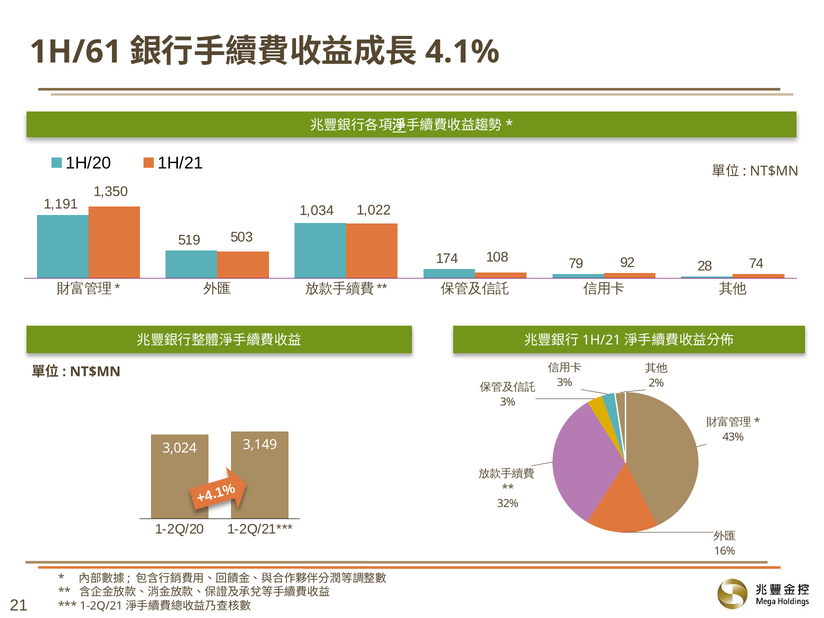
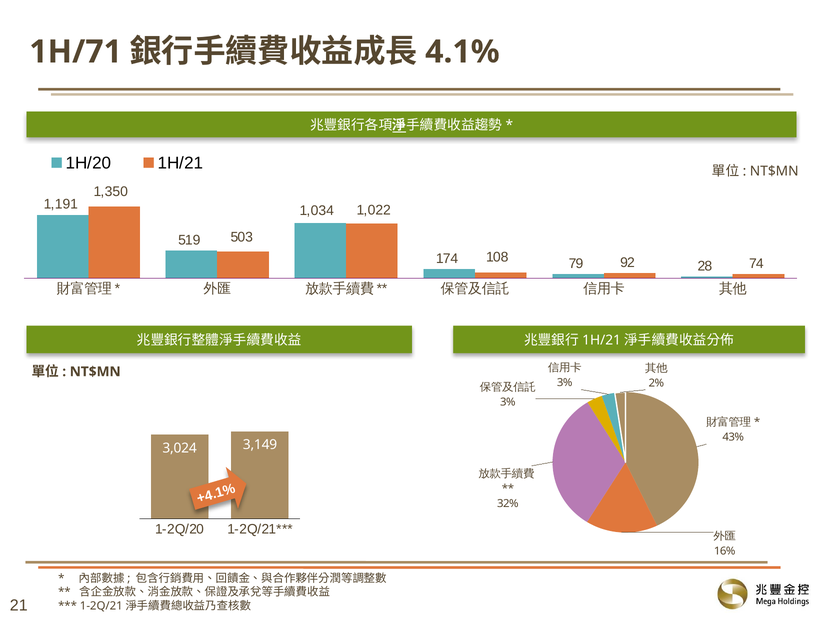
1H/61: 1H/61 -> 1H/71 (76, 52)
